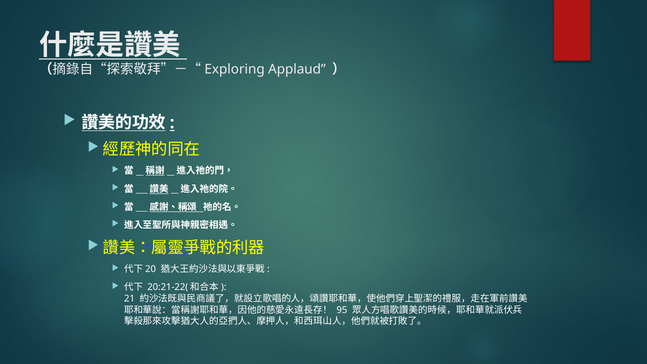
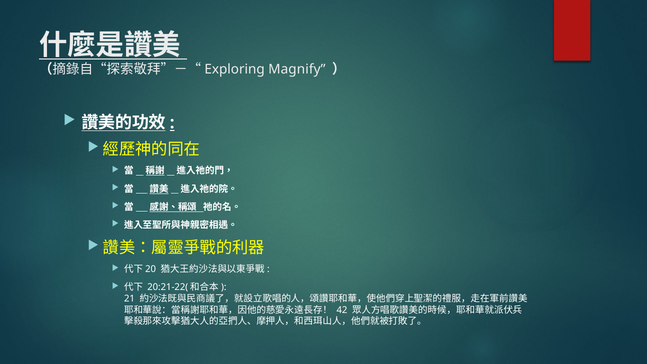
Applaud: Applaud -> Magnify (297, 69)
95: 95 -> 42 (342, 310)
